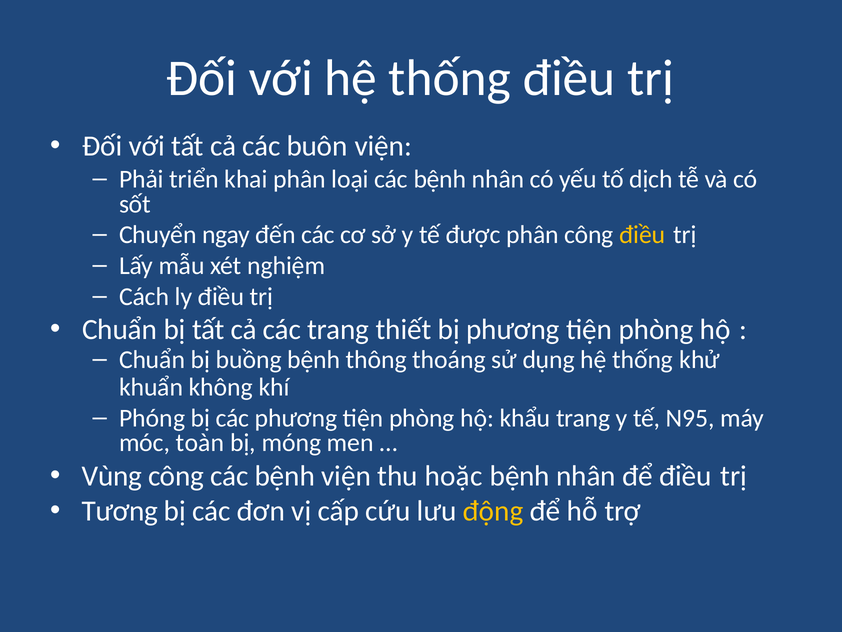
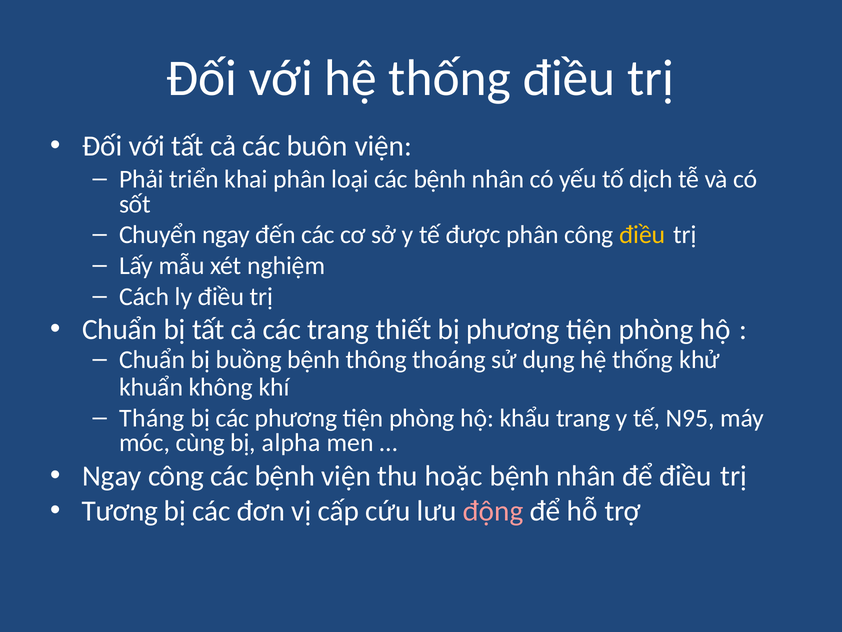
Phóng: Phóng -> Tháng (152, 418)
toàn: toàn -> cùng (200, 442)
móng: móng -> alpha (291, 442)
Vùng: Vùng -> Ngay (112, 476)
động colour: yellow -> pink (493, 511)
